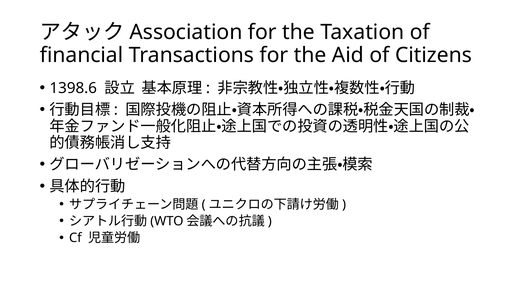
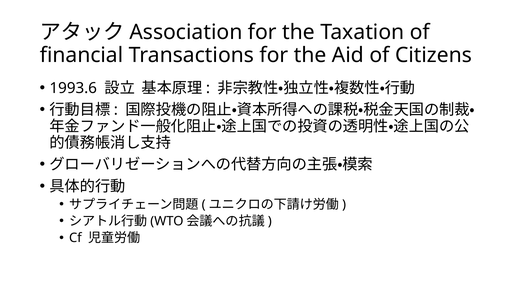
1398.6: 1398.6 -> 1993.6 (73, 88)
